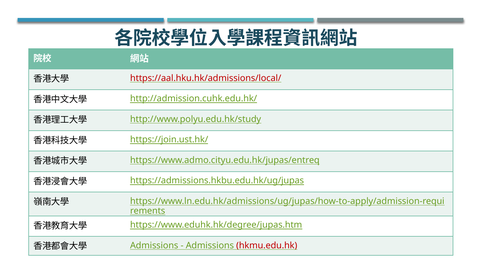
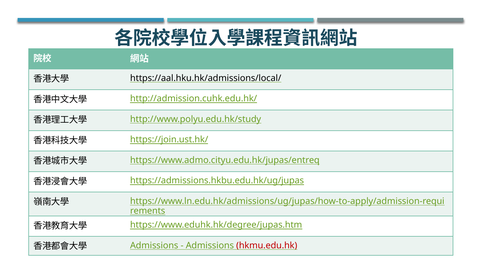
https://aal.hku.hk/admissions/local/ colour: red -> black (206, 78)
